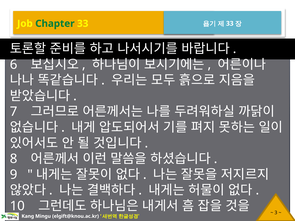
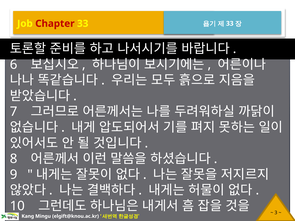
Chapter colour: green -> red (55, 24)
